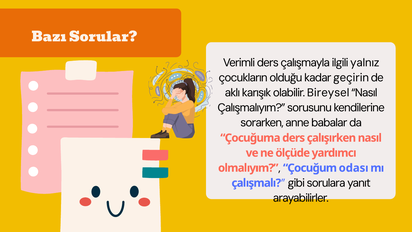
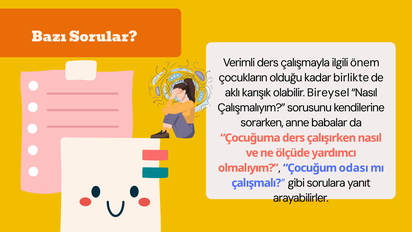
yalnız: yalnız -> önem (365, 63)
geçirin: geçirin -> birlikte (351, 78)
